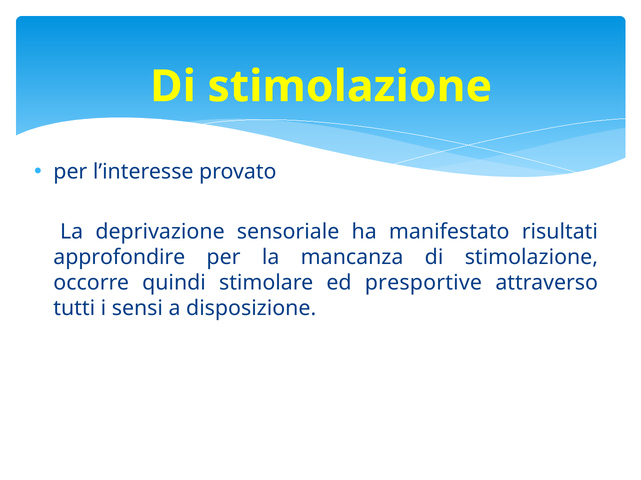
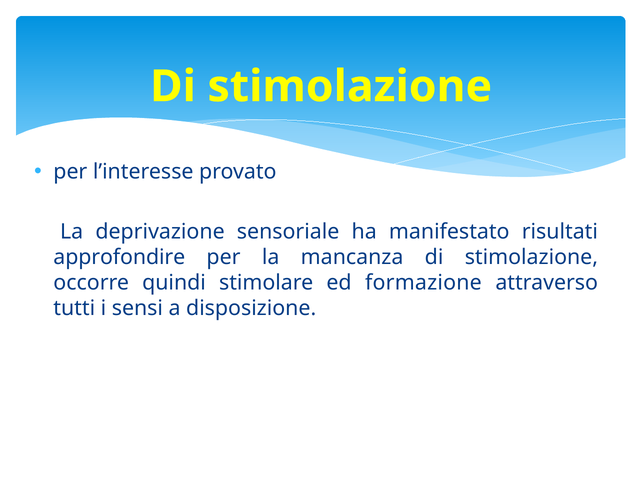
presportive: presportive -> formazione (423, 283)
